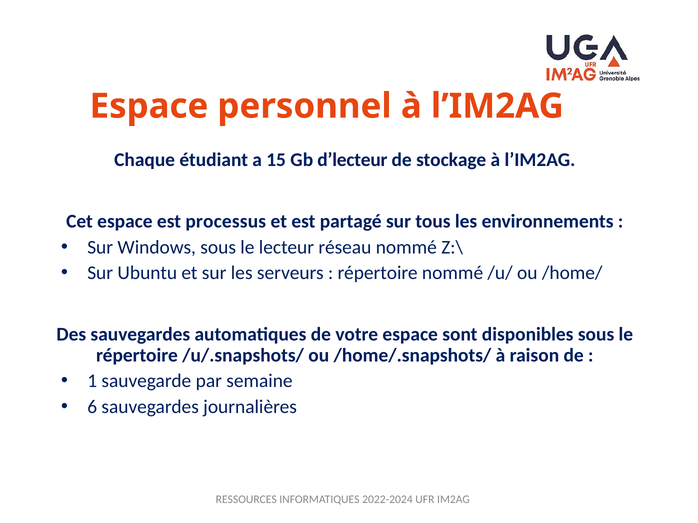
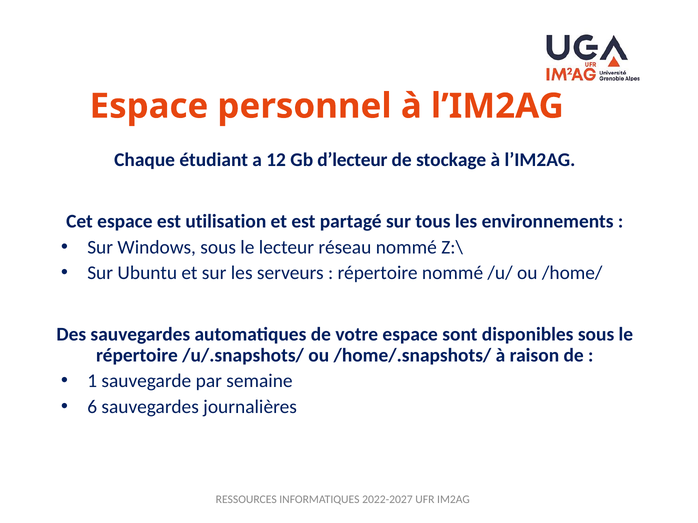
15: 15 -> 12 (276, 160)
processus: processus -> utilisation (226, 222)
2022-2024: 2022-2024 -> 2022-2027 (387, 500)
